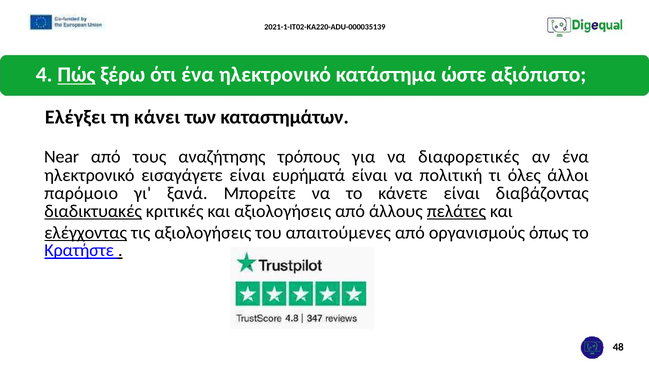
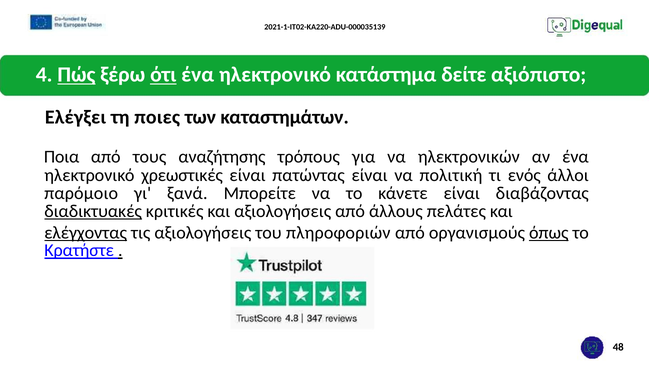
ότι underline: none -> present (163, 75)
ώστε: ώστε -> δείτε (464, 75)
κάνει: κάνει -> ποιες (157, 117)
Near: Near -> Ποια (62, 157)
διαφορετικές: διαφορετικές -> ηλεκτρονικών (469, 157)
εισαγάγετε: εισαγάγετε -> χρεωστικές (182, 175)
ευρήματά: ευρήματά -> πατώντας (309, 175)
όλες: όλες -> ενός (524, 175)
πελάτες underline: present -> none (456, 211)
απαιτούμενες: απαιτούμενες -> πληροφοριών (338, 233)
όπως underline: none -> present (549, 233)
